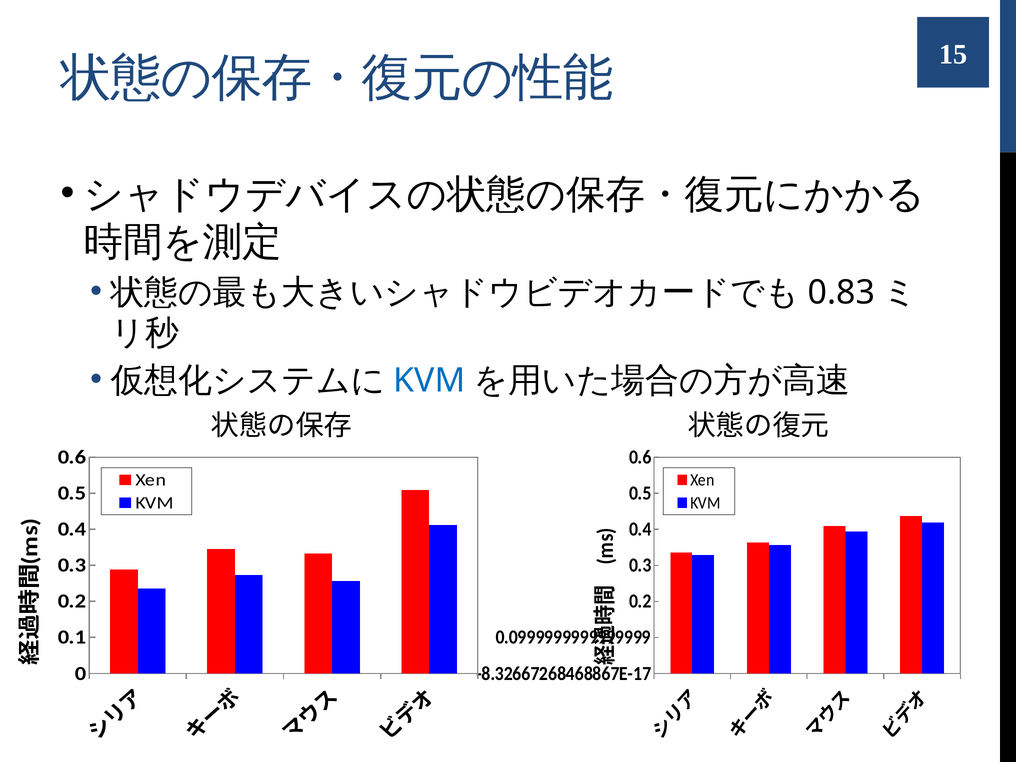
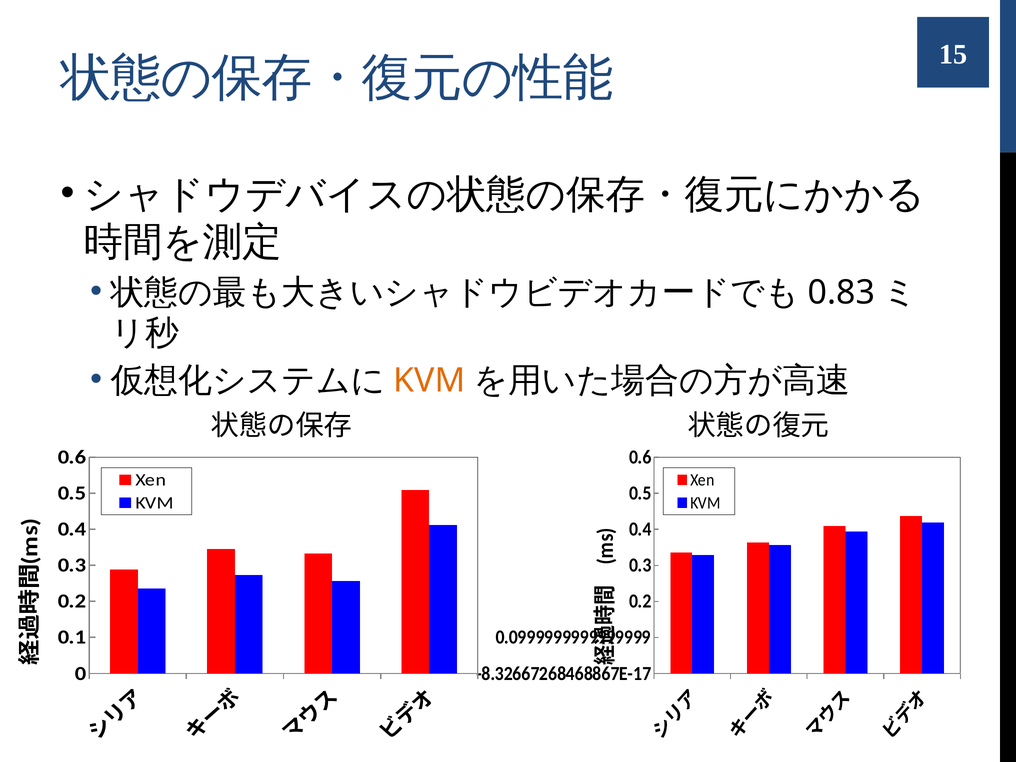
KVM colour: blue -> orange (429, 380)
